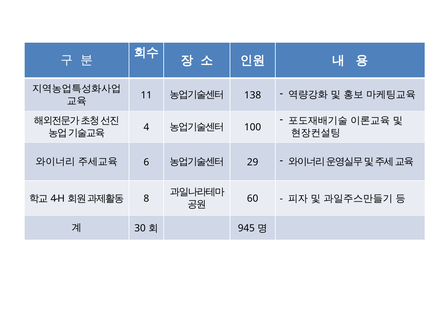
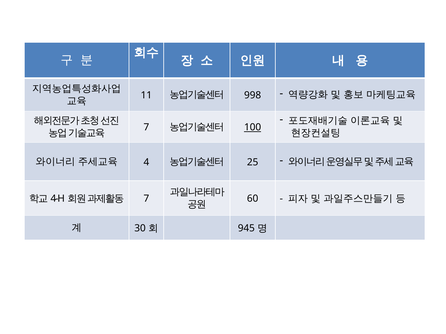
138: 138 -> 998 (253, 95)
4: 4 -> 7 (146, 128)
100 underline: none -> present (253, 128)
6: 6 -> 4 (146, 162)
29: 29 -> 25 (253, 162)
8: 8 -> 7 (146, 199)
